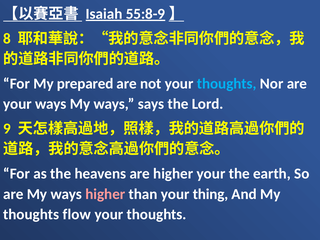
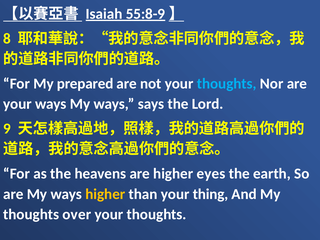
higher your: your -> eyes (211, 174)
higher colour: pink -> yellow (105, 194)
flow: flow -> over (77, 214)
